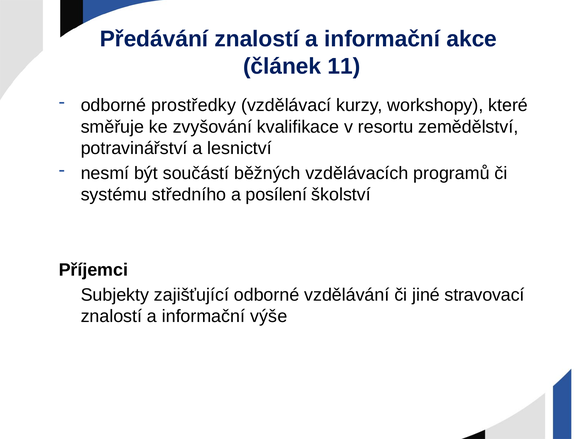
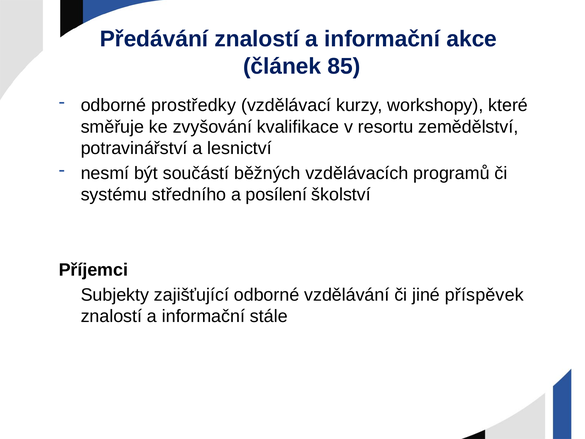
11: 11 -> 85 (344, 66)
stravovací: stravovací -> příspěvek (484, 295)
výše: výše -> stále (269, 316)
